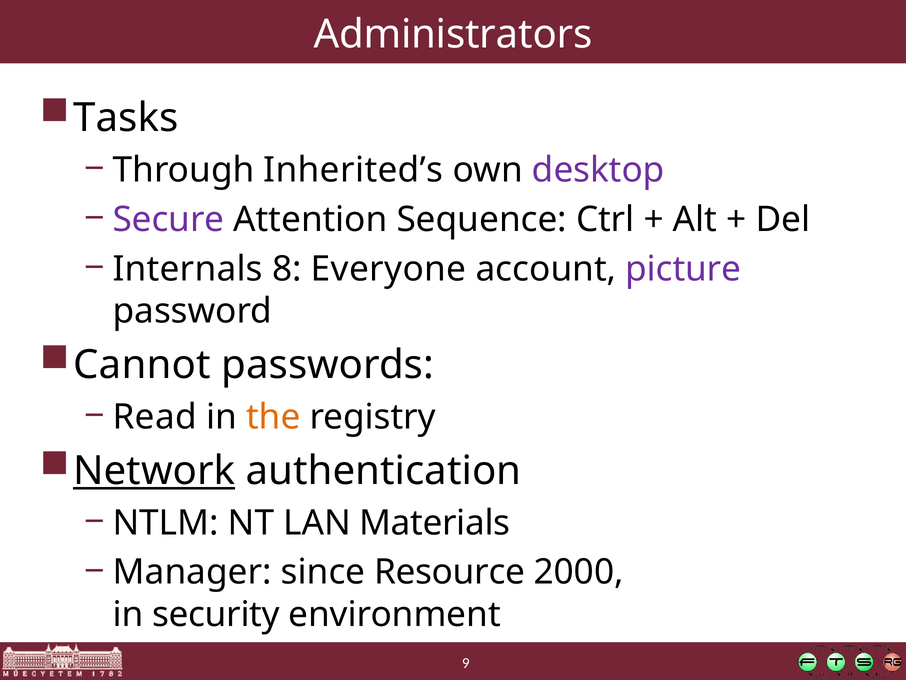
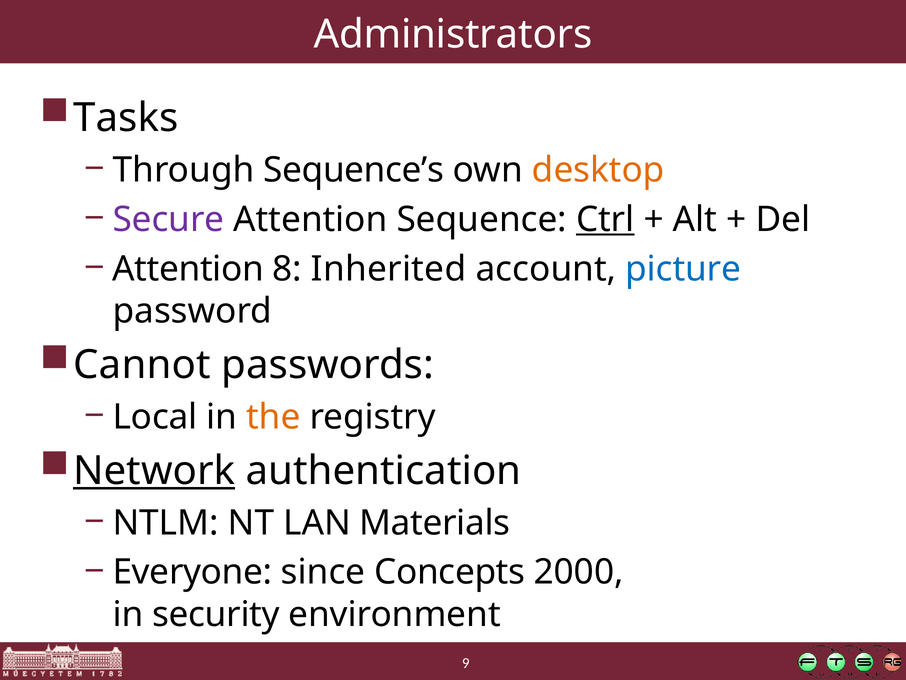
Inherited’s: Inherited’s -> Sequence’s (354, 170)
desktop colour: purple -> orange (598, 170)
Ctrl underline: none -> present (605, 219)
Internals: Internals -> Attention (188, 269)
Everyone: Everyone -> Inherited (389, 269)
picture colour: purple -> blue (683, 269)
Read: Read -> Local (155, 417)
Manager: Manager -> Everyone (192, 572)
Resource: Resource -> Concepts (450, 572)
